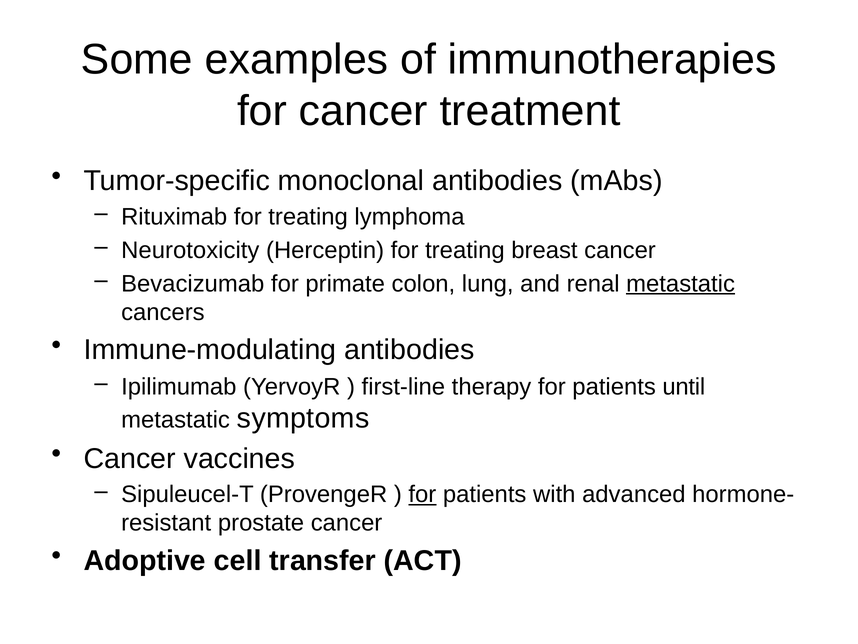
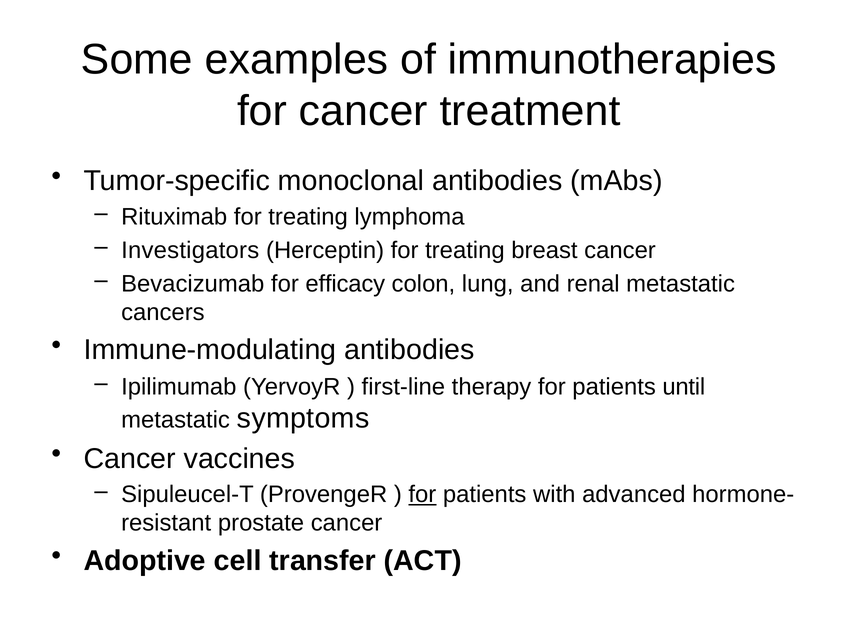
Neurotoxicity: Neurotoxicity -> Investigators (190, 250)
primate: primate -> efficacy (345, 283)
metastatic underline: present -> none (681, 283)
